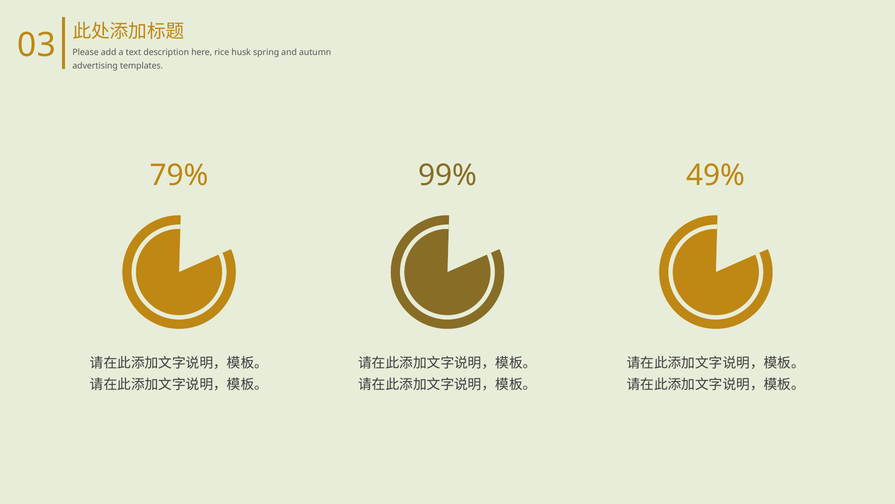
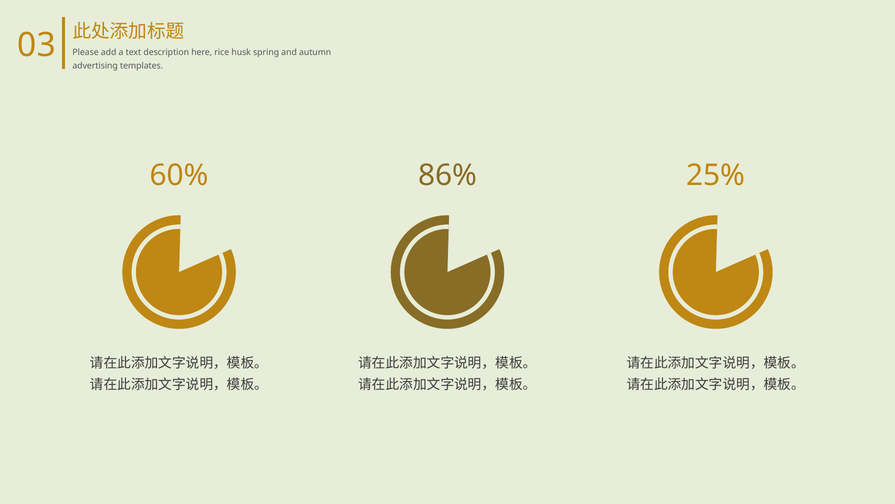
79%: 79% -> 60% (179, 175)
99%: 99% -> 86% (447, 175)
49%: 49% -> 25% (716, 175)
